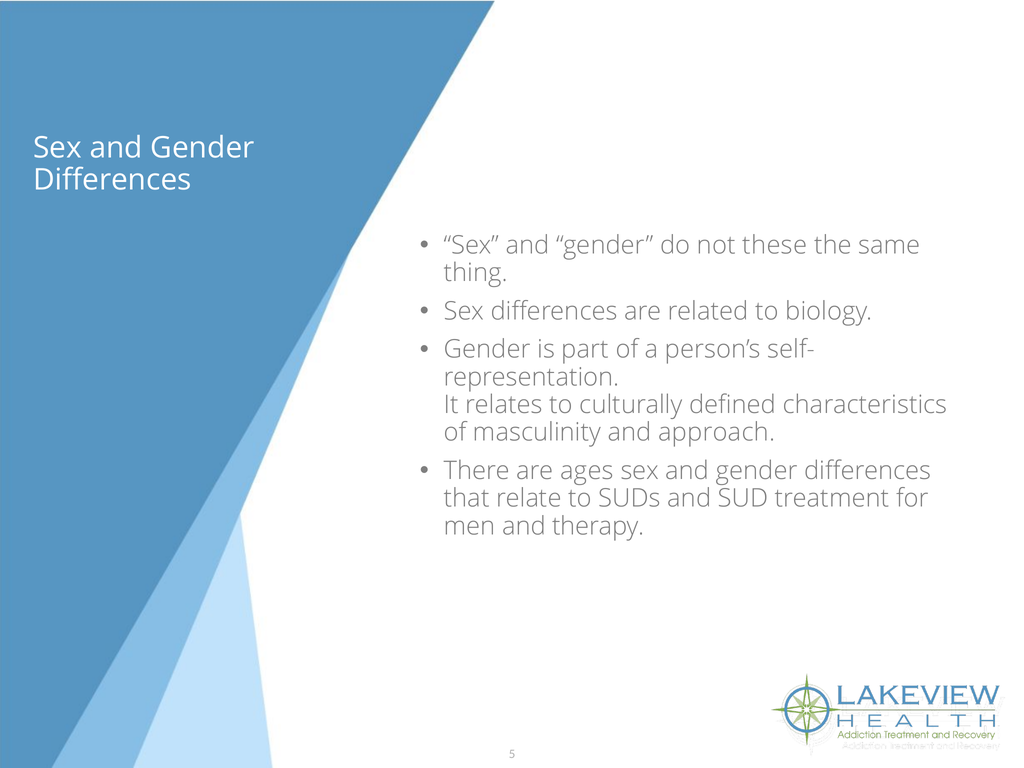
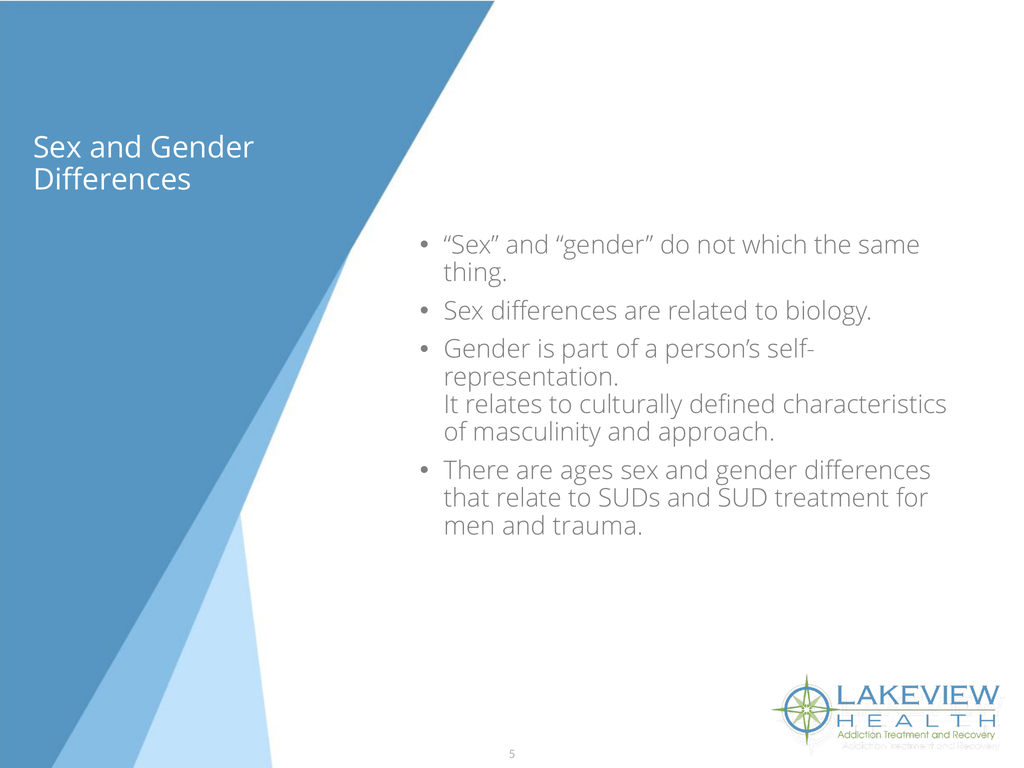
these: these -> which (775, 245)
therapy: therapy -> trauma (598, 526)
